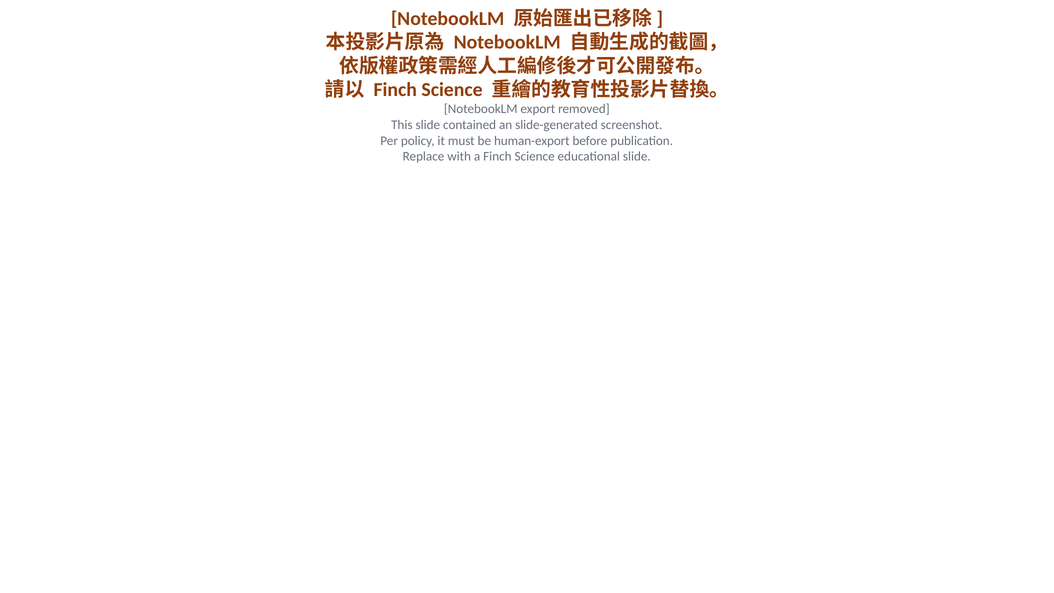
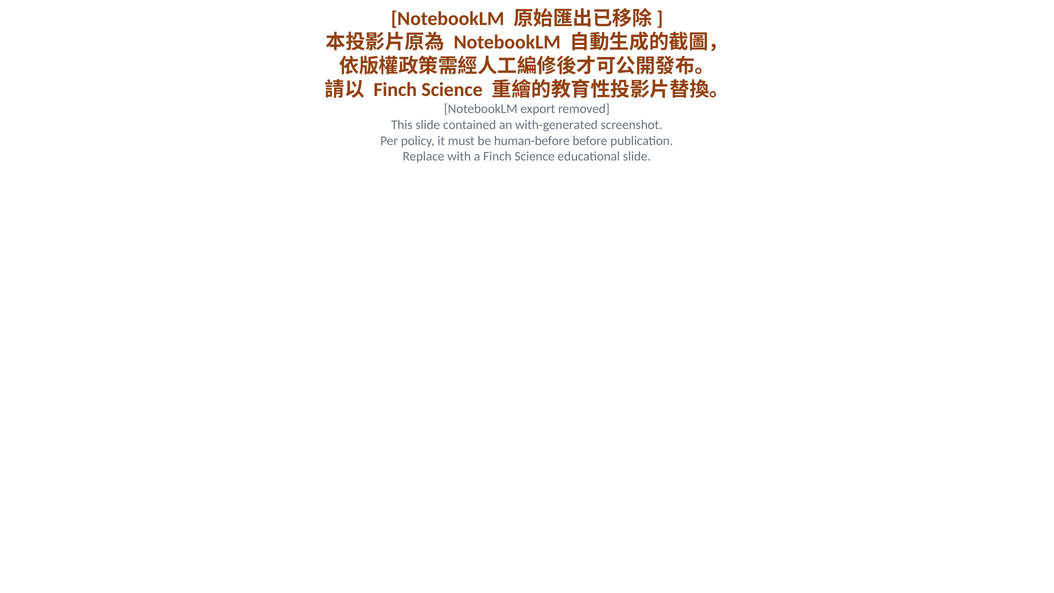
slide-generated: slide-generated -> with-generated (556, 125)
human-export: human-export -> human-before (532, 141)
